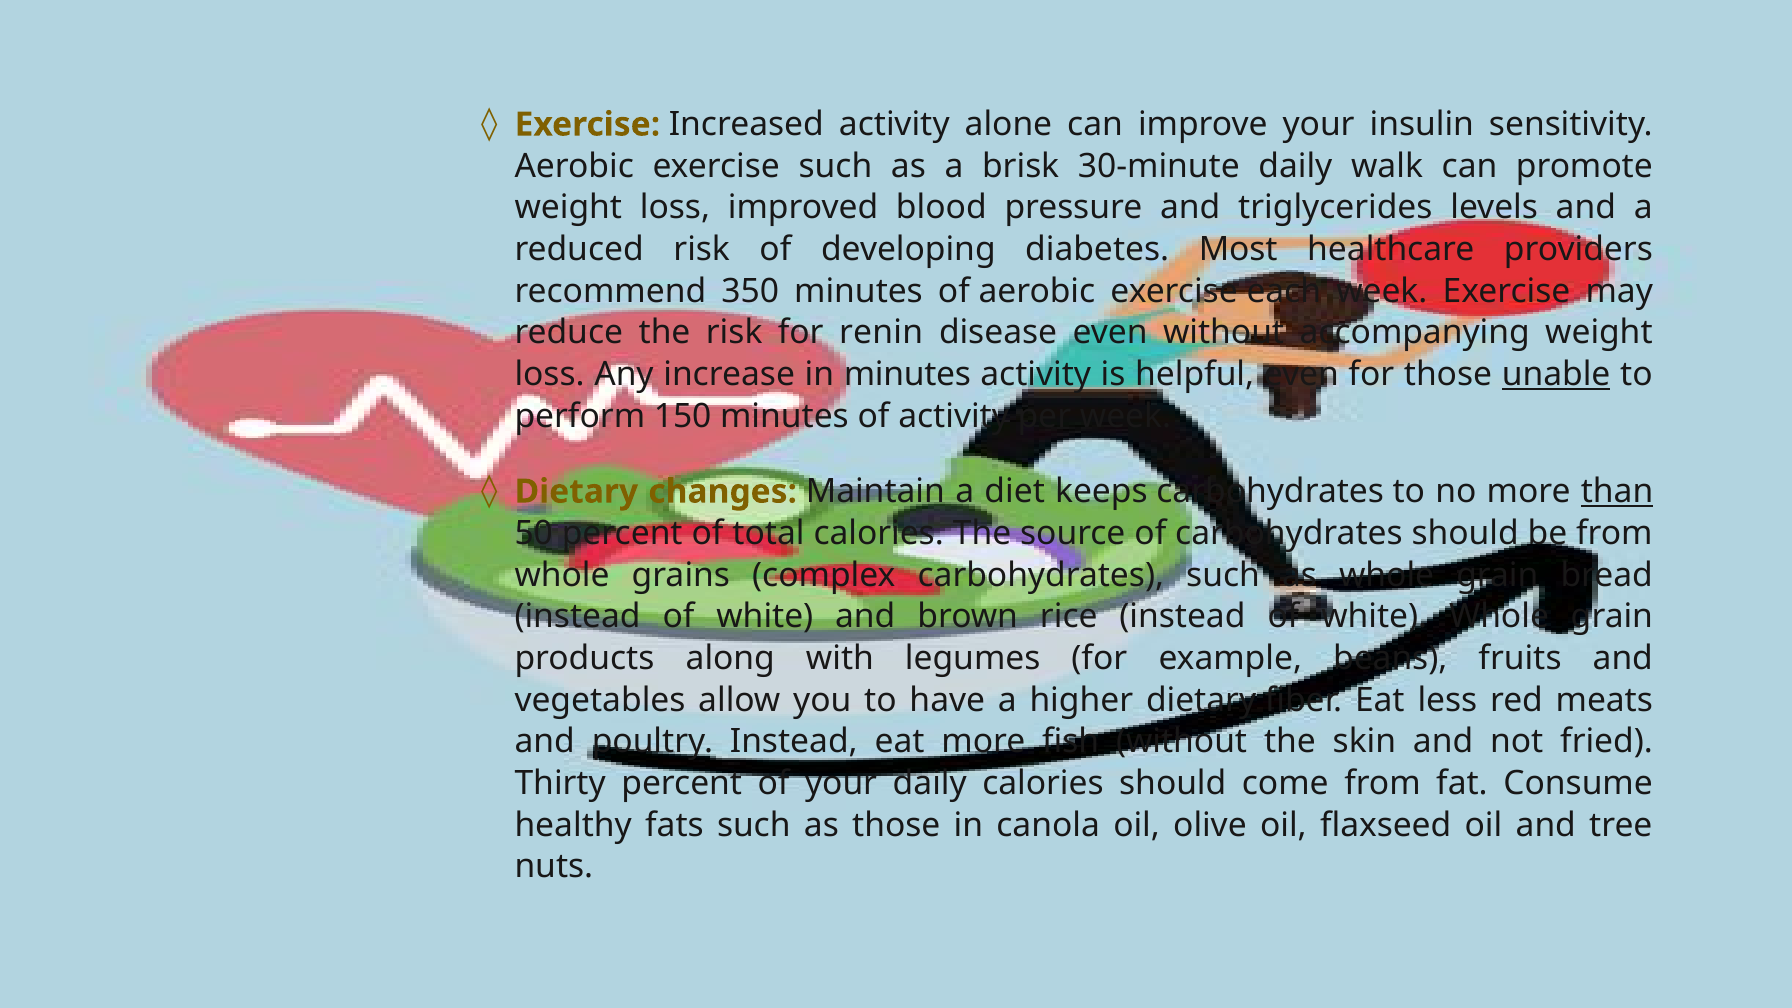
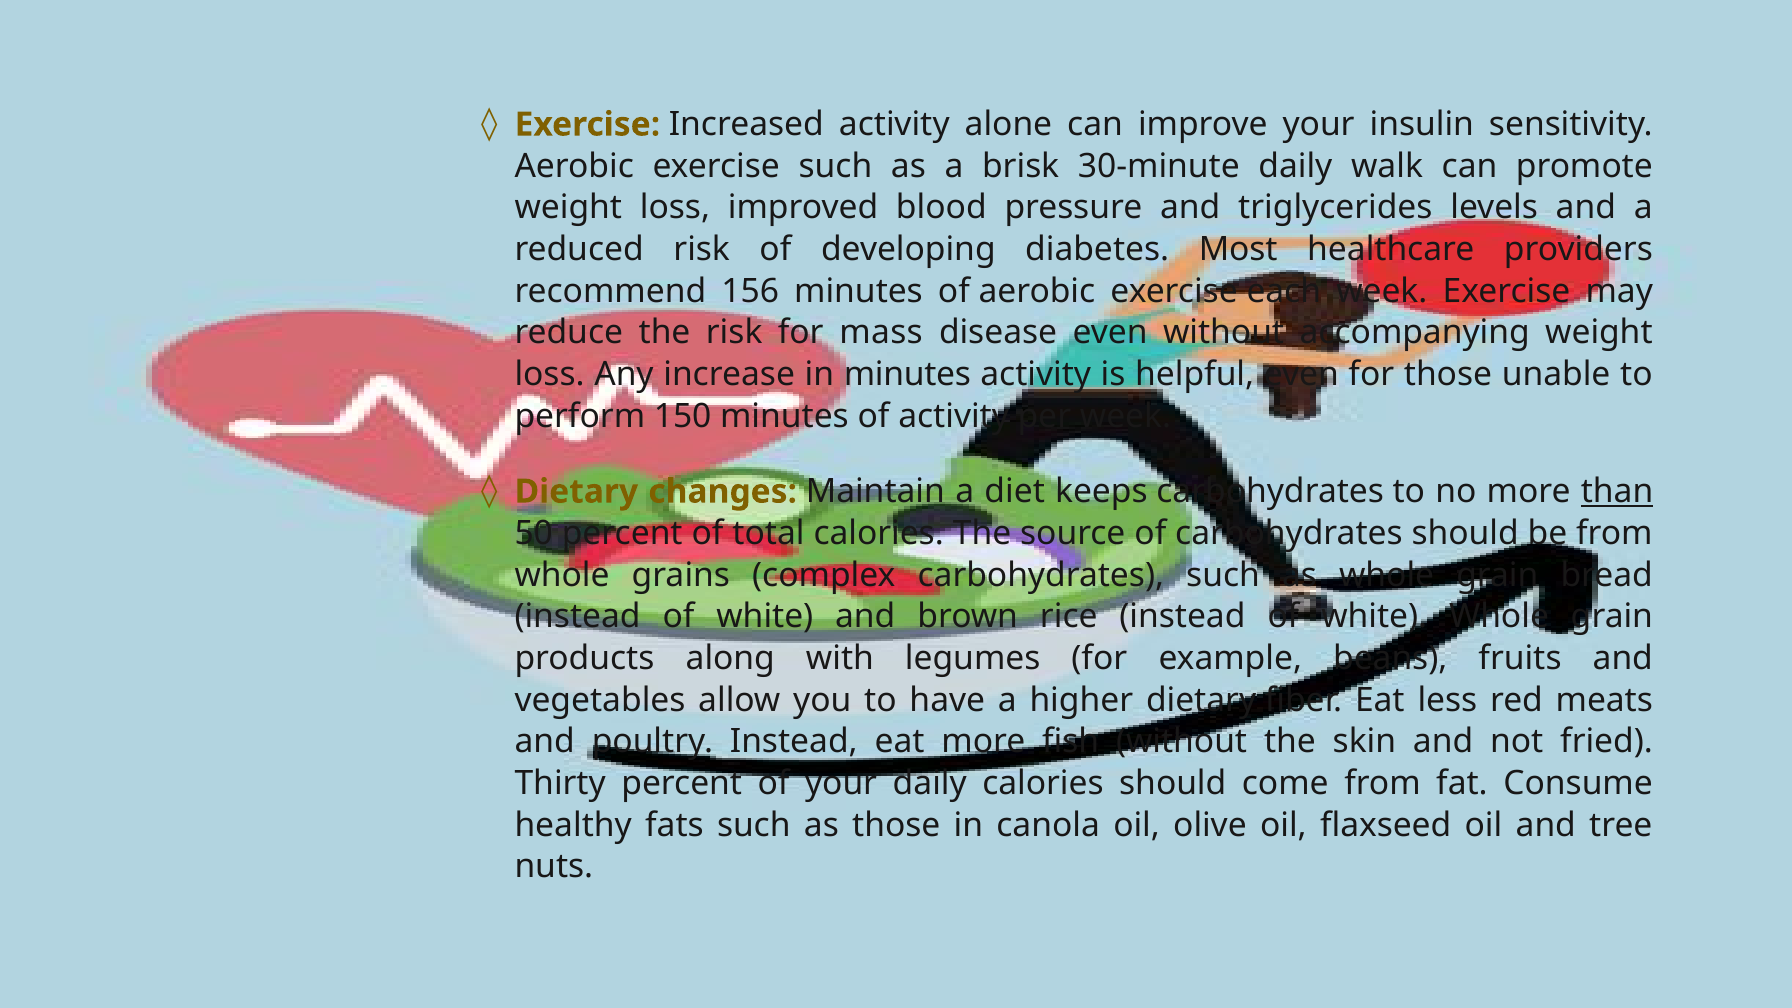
350: 350 -> 156 (750, 291)
renin: renin -> mass (881, 333)
unable underline: present -> none (1556, 375)
